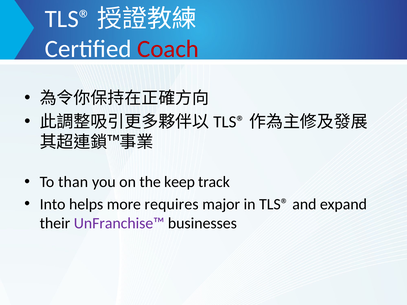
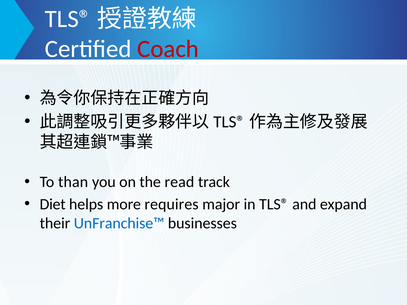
keep: keep -> read (179, 182)
Into: Into -> Diet (53, 204)
UnFranchise™ colour: purple -> blue (119, 223)
